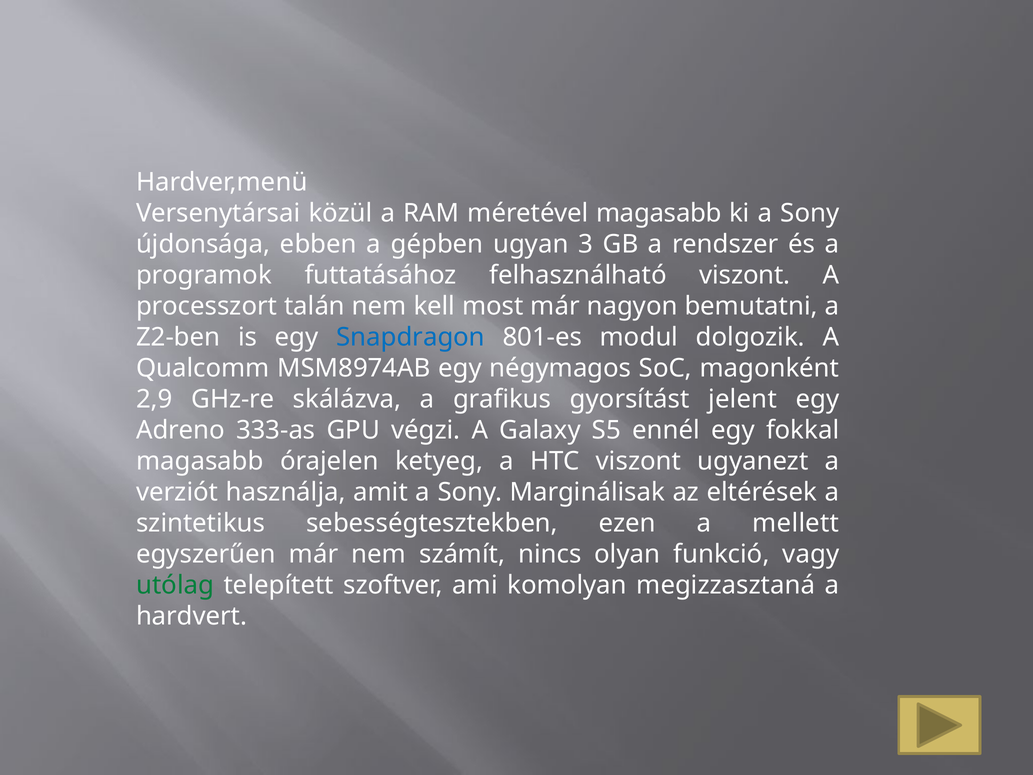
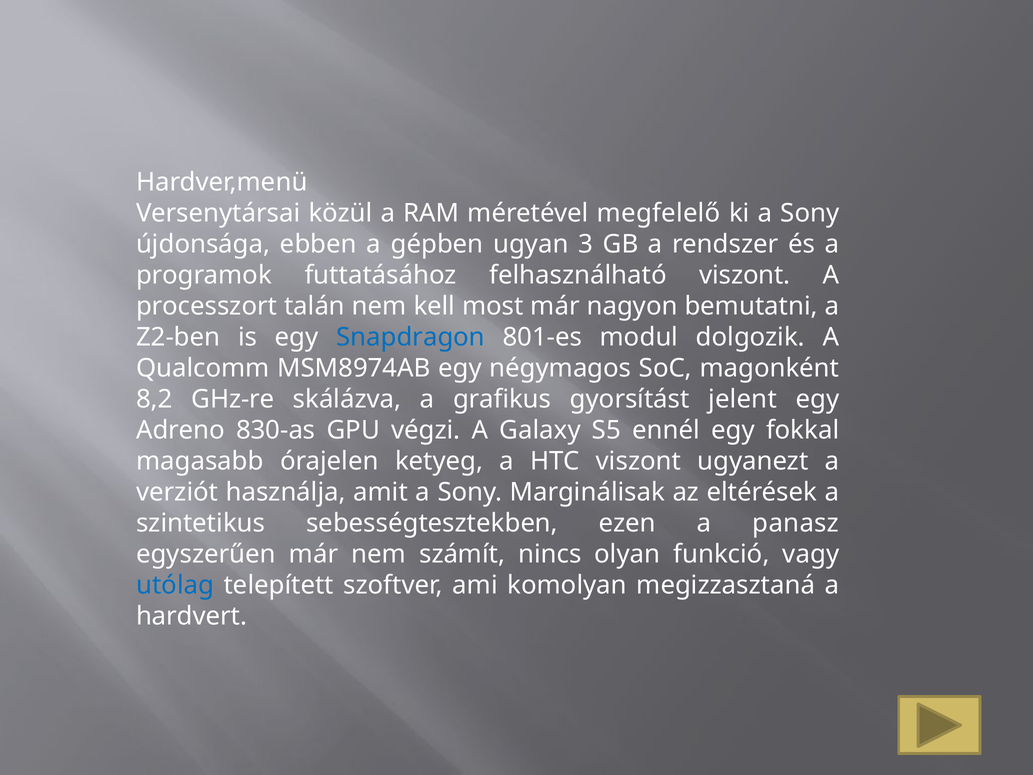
méretével magasabb: magasabb -> megfelelő (659, 213)
2,9: 2,9 -> 8,2 (154, 399)
333-as: 333-as -> 830-as (276, 430)
mellett: mellett -> panasz (796, 523)
utólag colour: green -> blue (175, 585)
